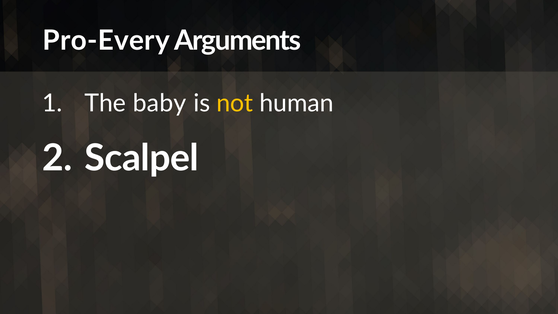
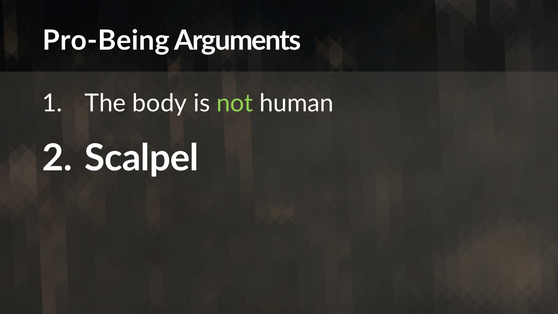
Pro-Every: Pro-Every -> Pro-Being (106, 41)
baby: baby -> body (160, 103)
not colour: yellow -> light green (235, 103)
